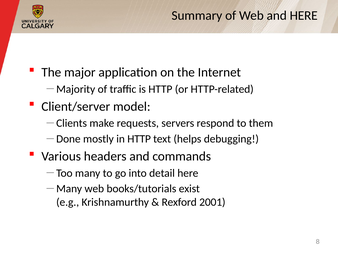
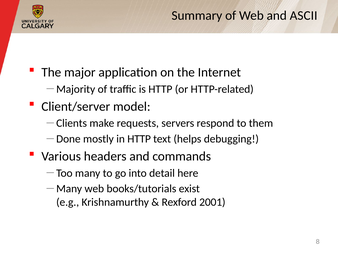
and HERE: HERE -> ASCII (304, 16)
